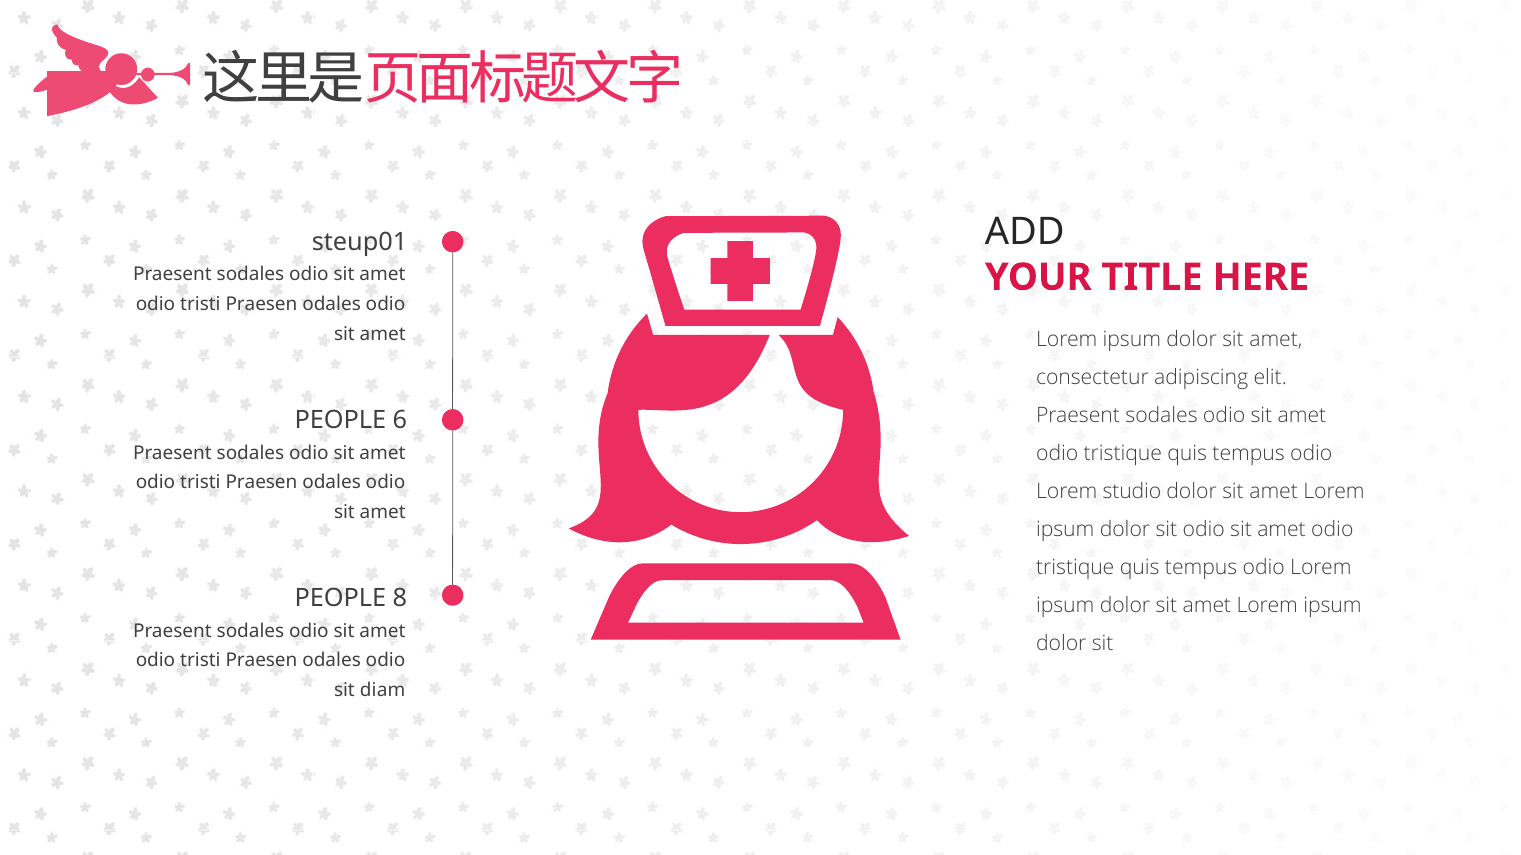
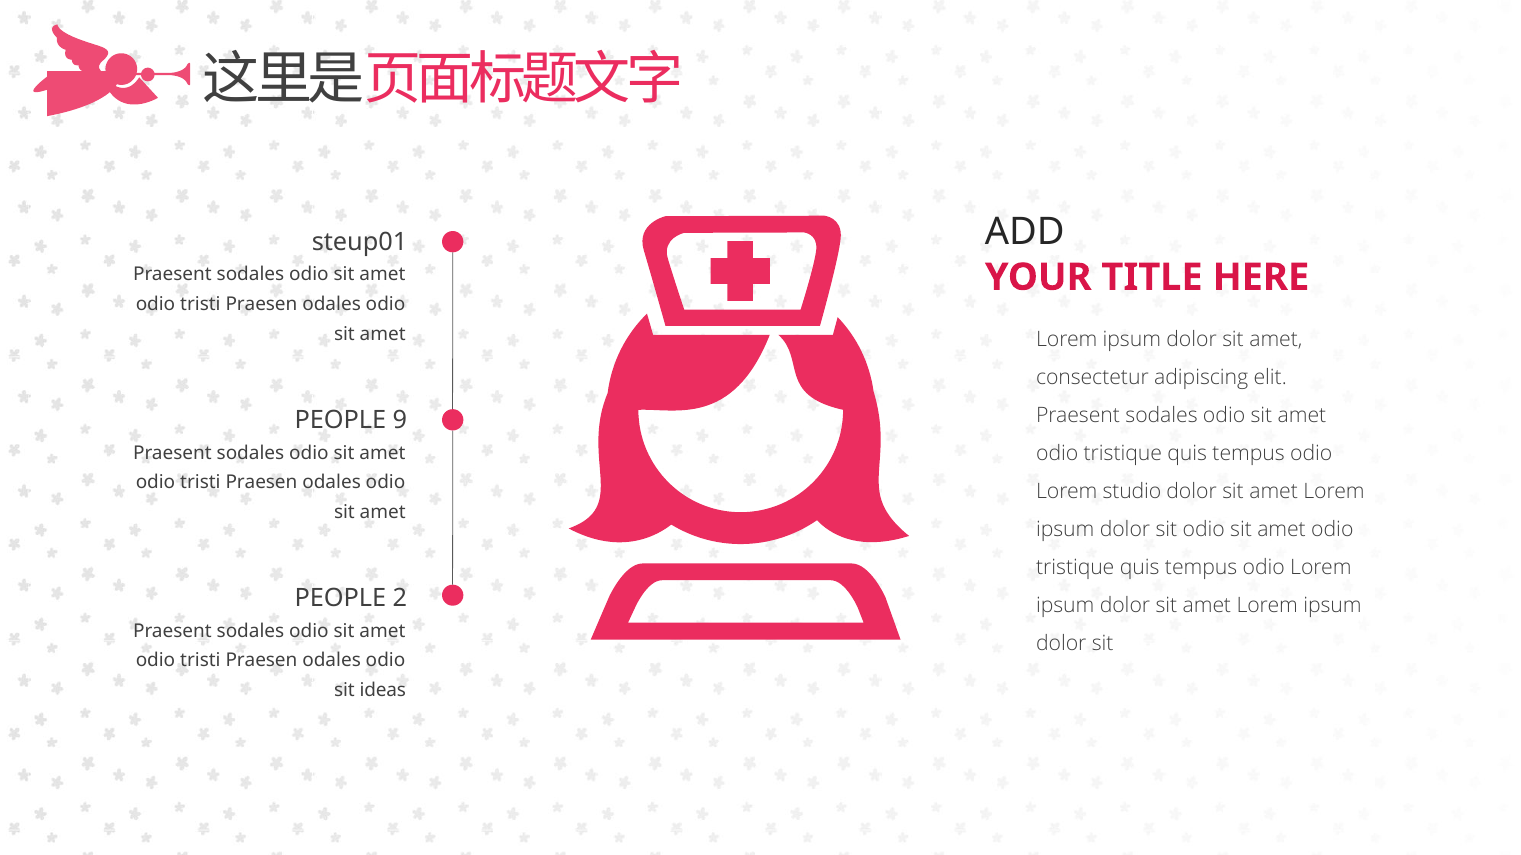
6: 6 -> 9 (400, 420)
8: 8 -> 2 (400, 598)
diam: diam -> ideas (383, 691)
